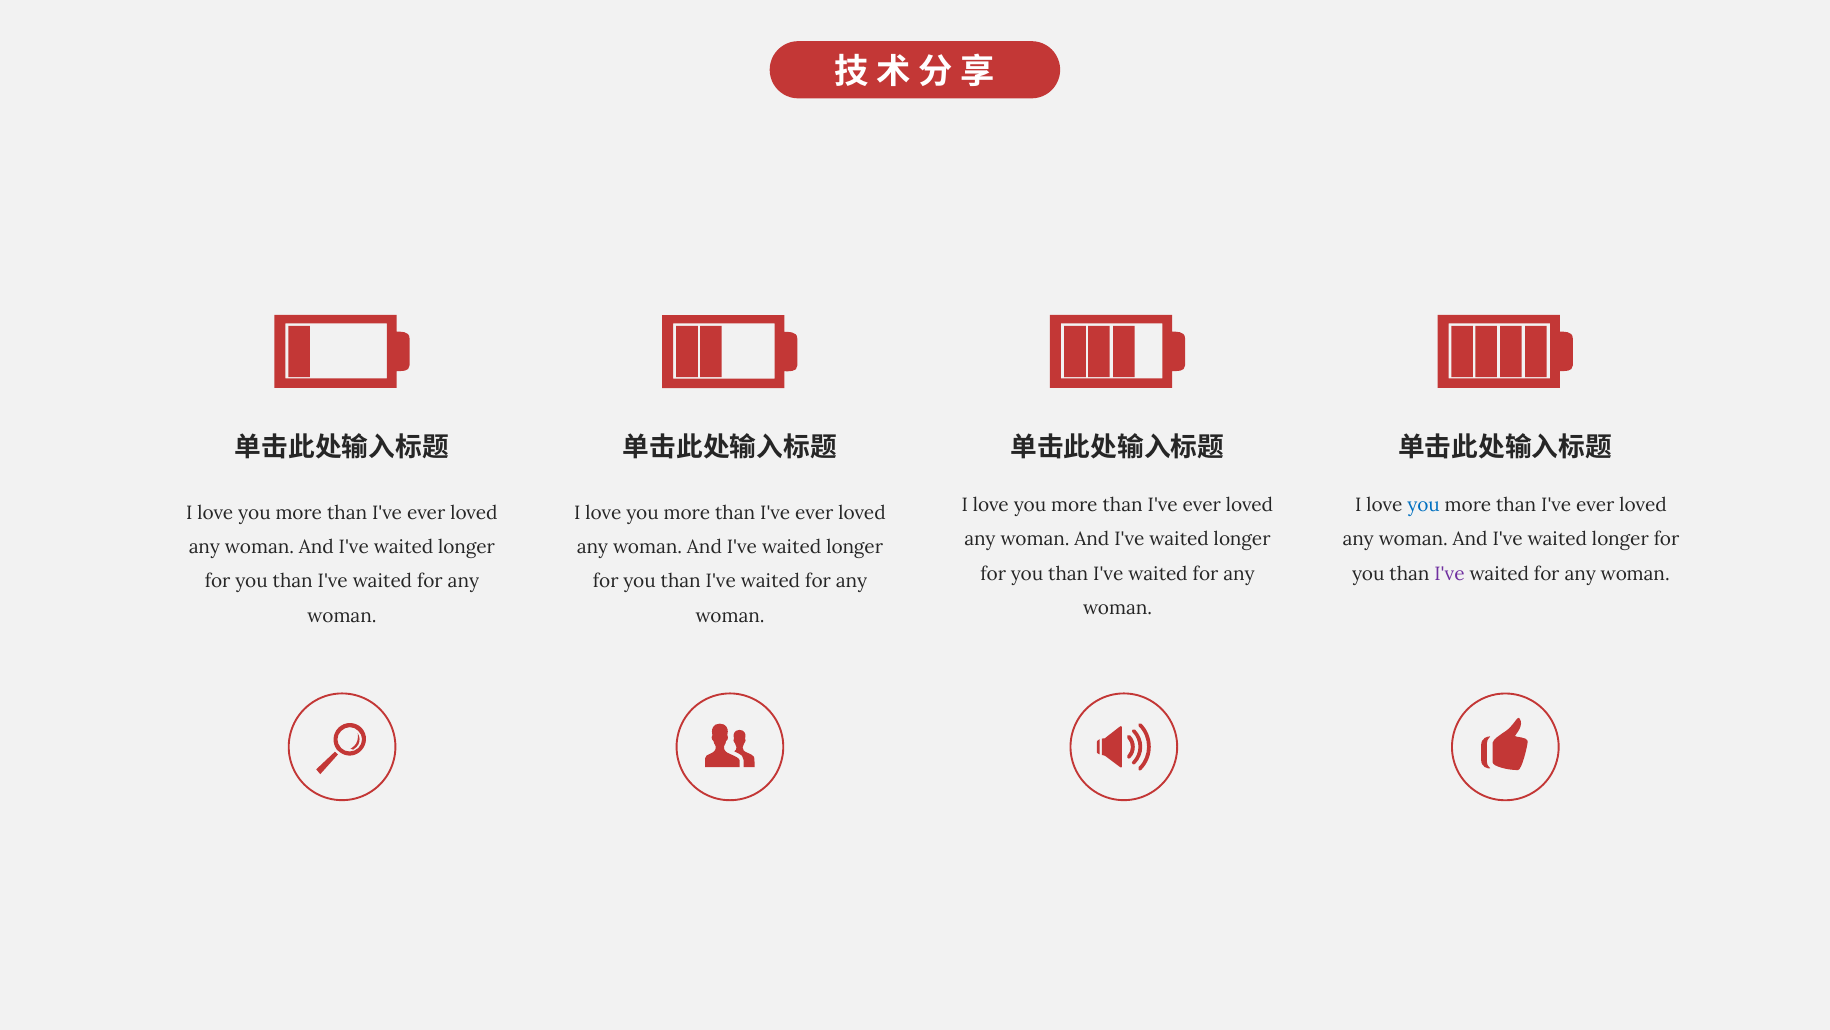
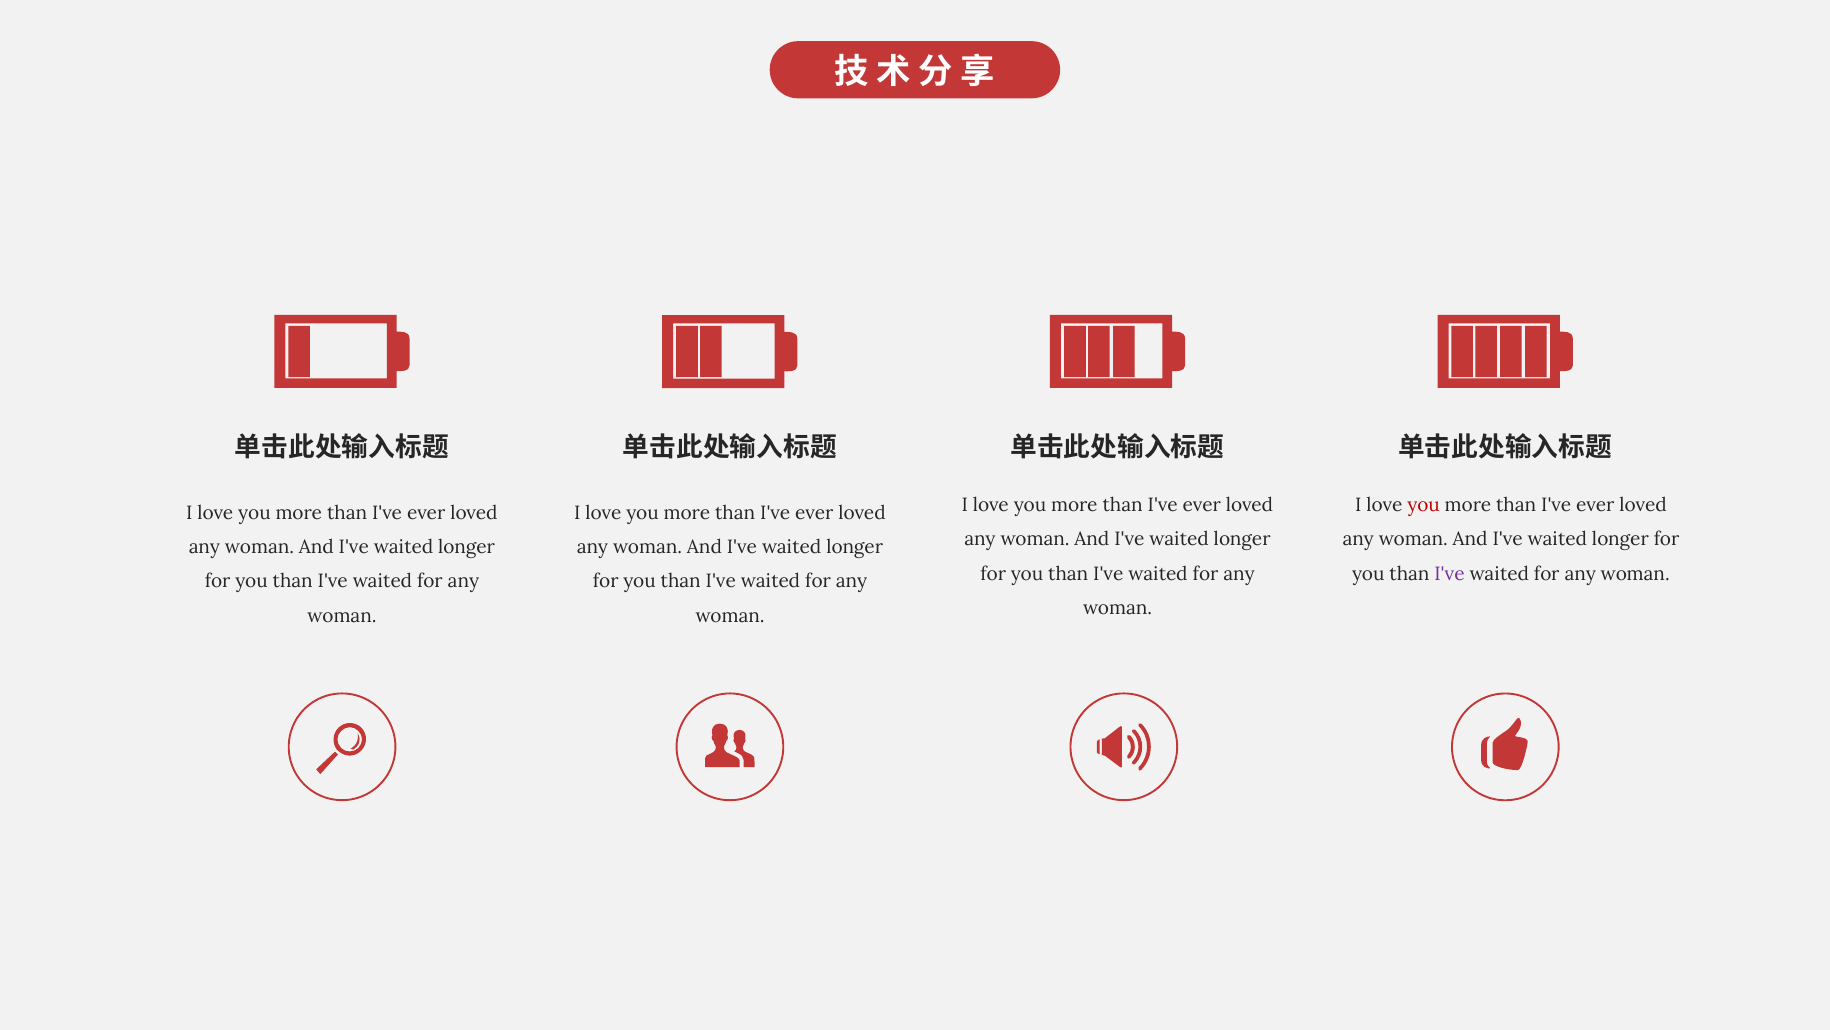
you colour: blue -> red (1424, 505)
